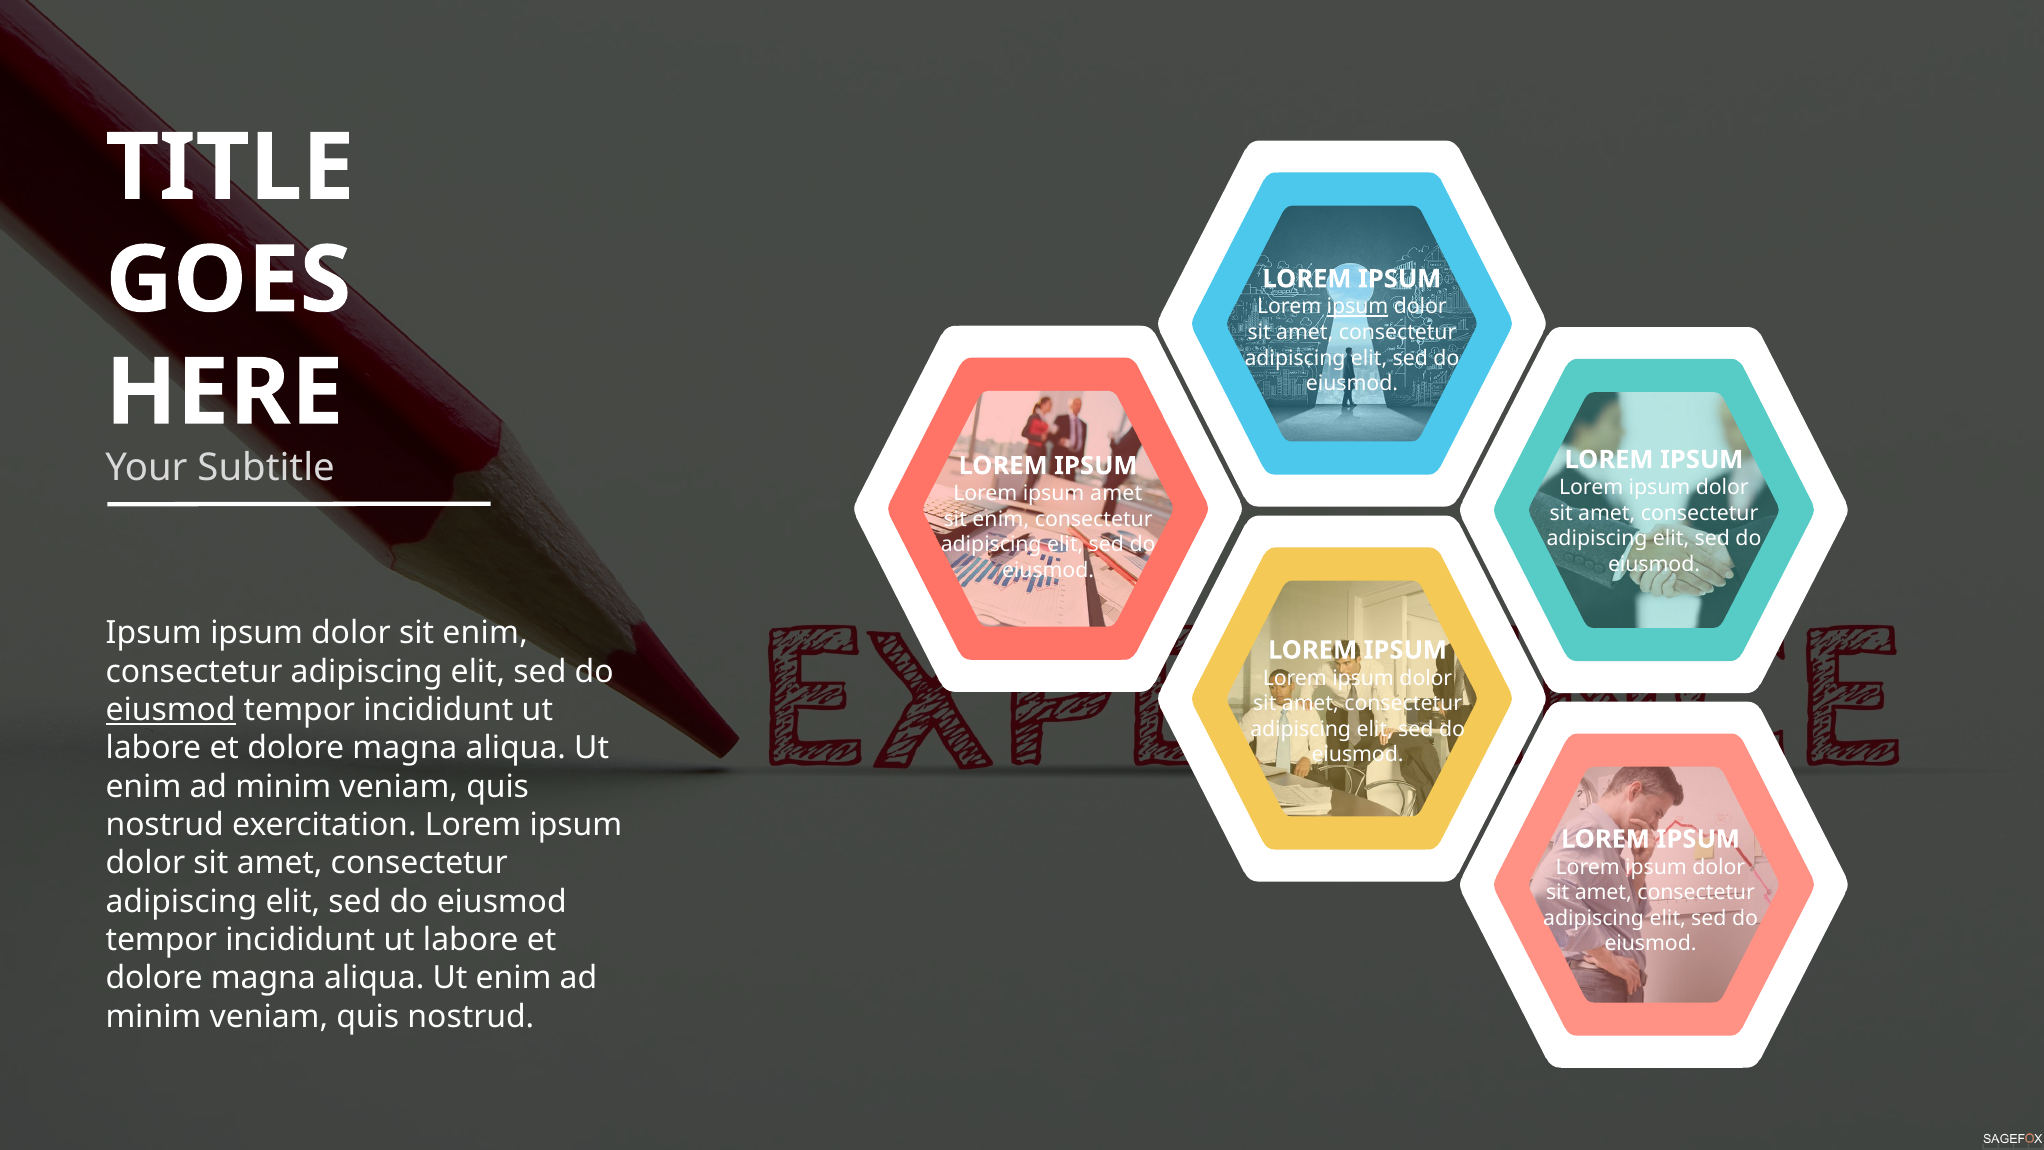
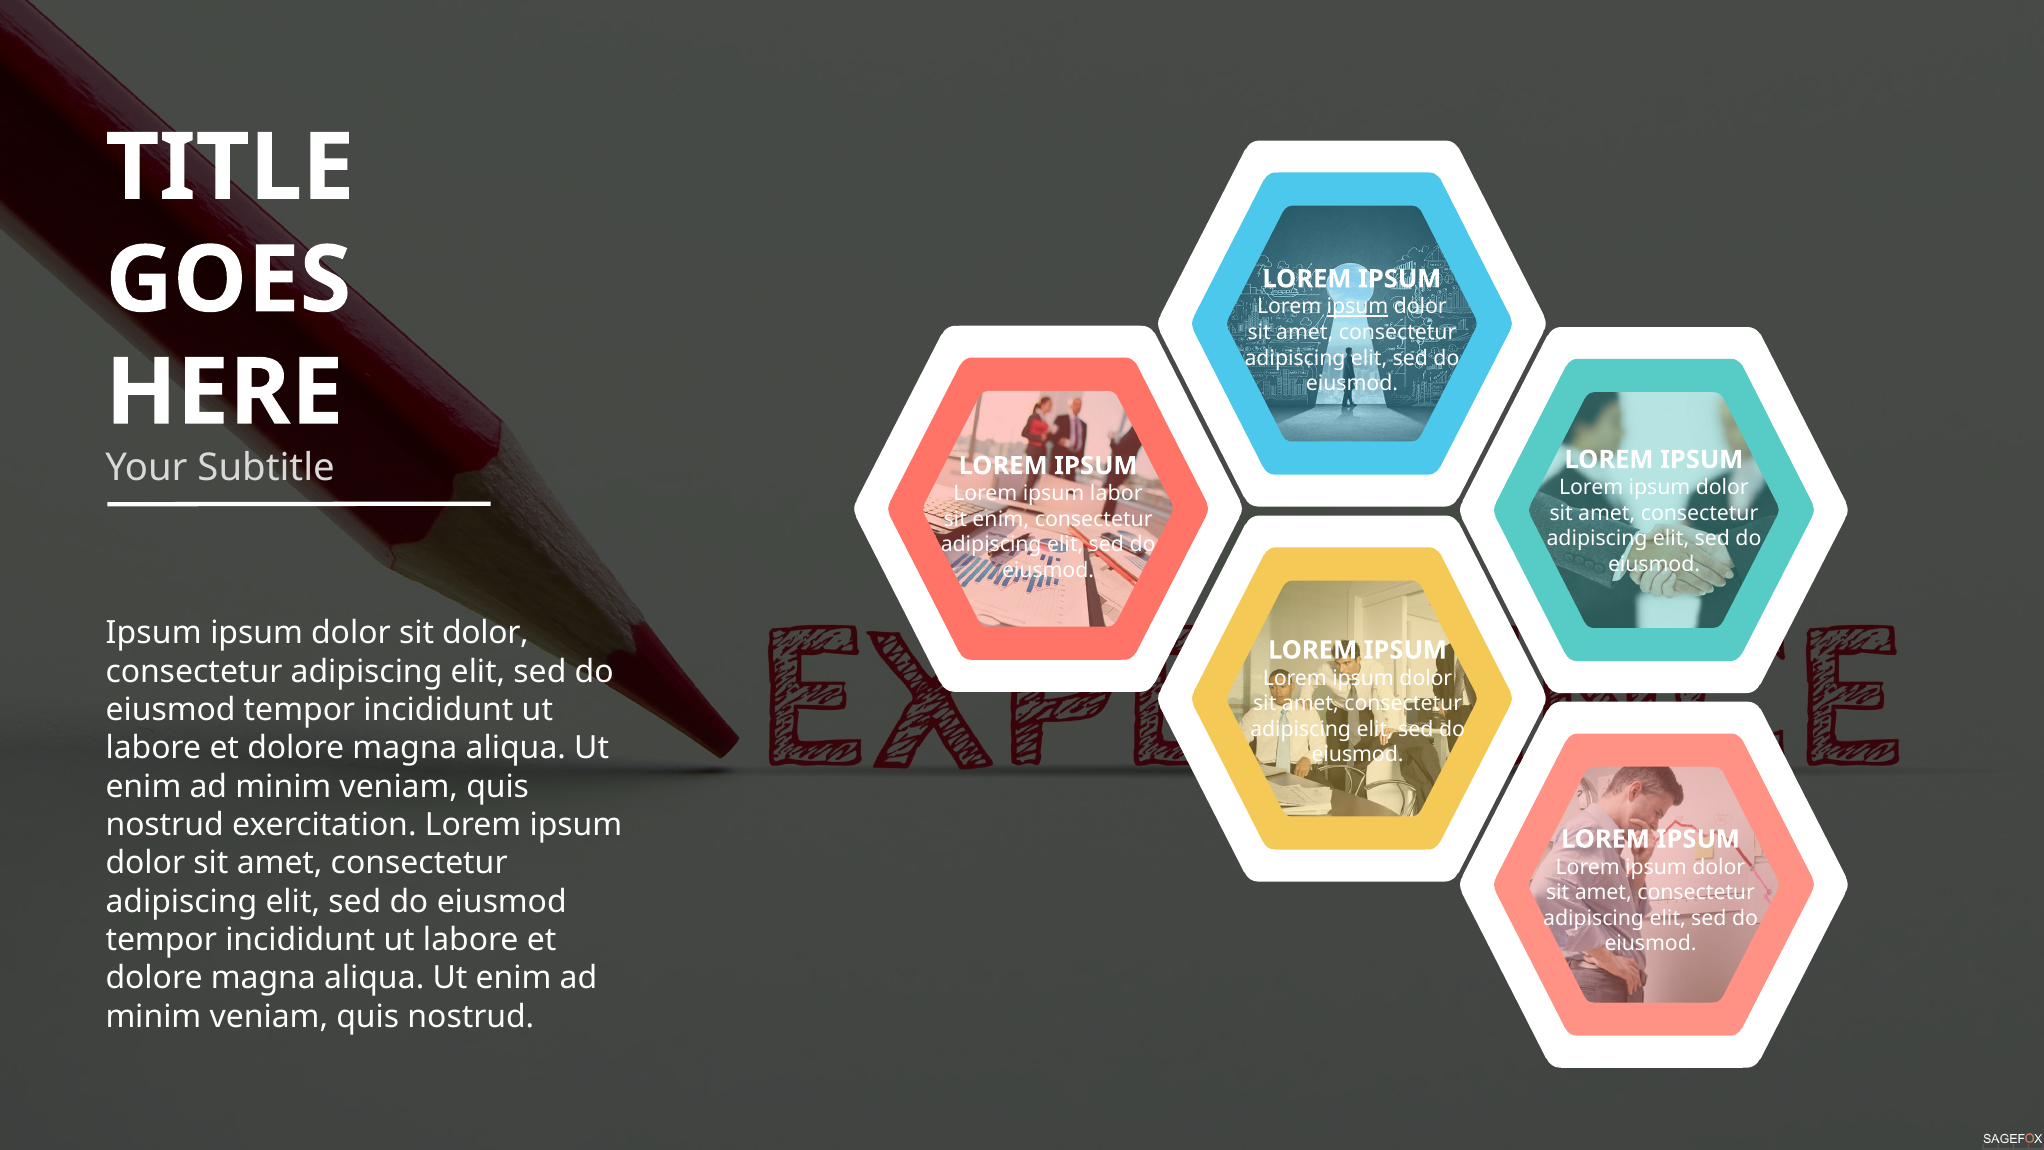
ipsum amet: amet -> labor (1116, 494)
dolor sit enim: enim -> dolor (485, 633)
eiusmod underline: present -> none (171, 710)
